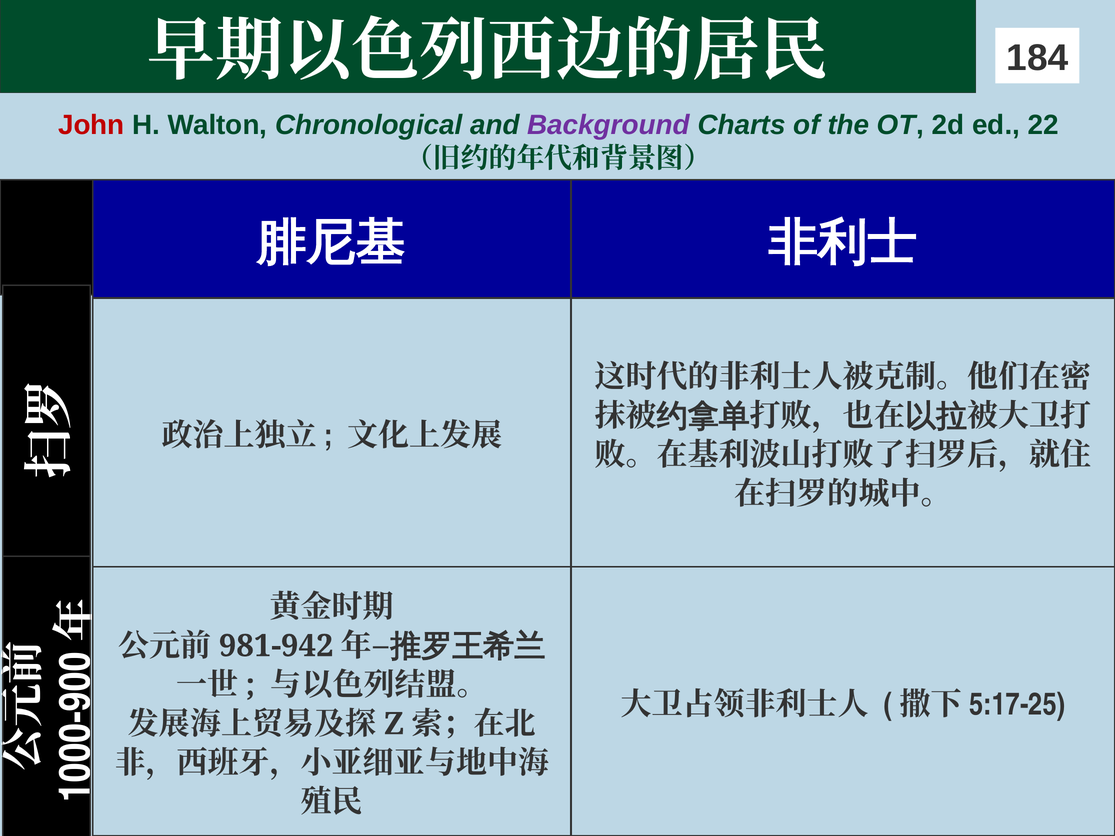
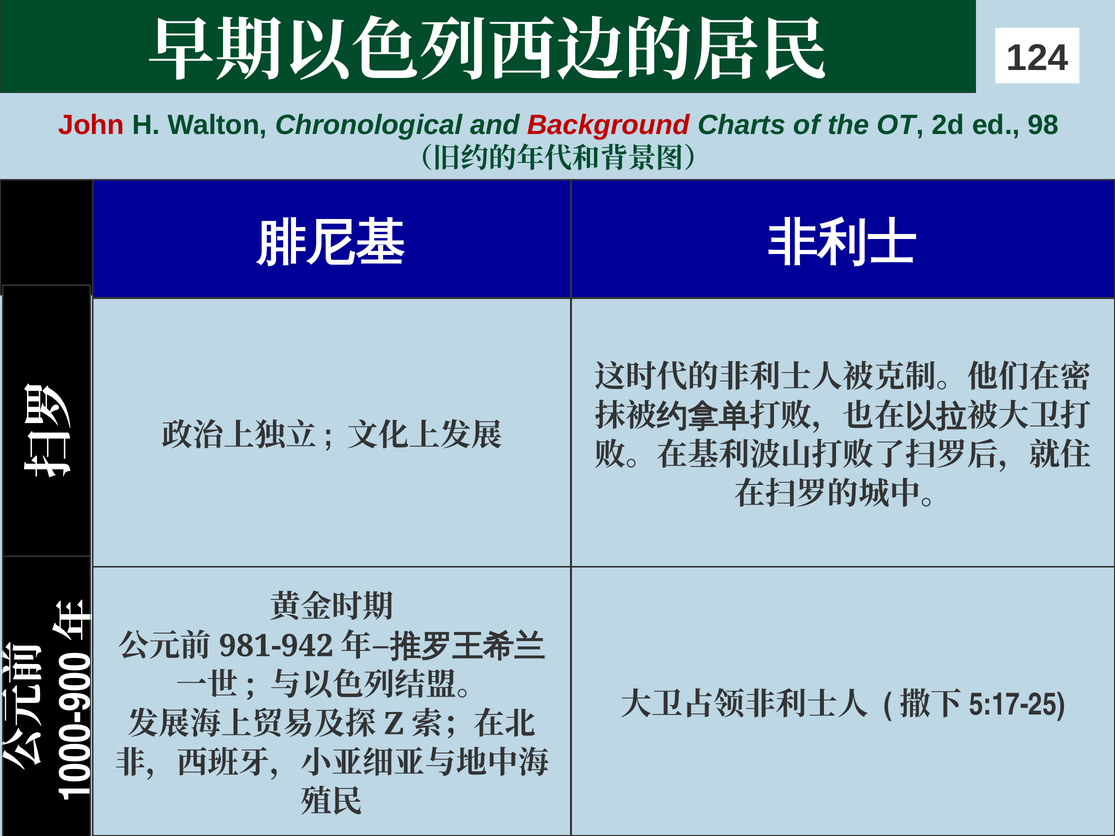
184: 184 -> 124 (1037, 58)
Background colour: purple -> red (609, 125)
22: 22 -> 98 (1043, 125)
